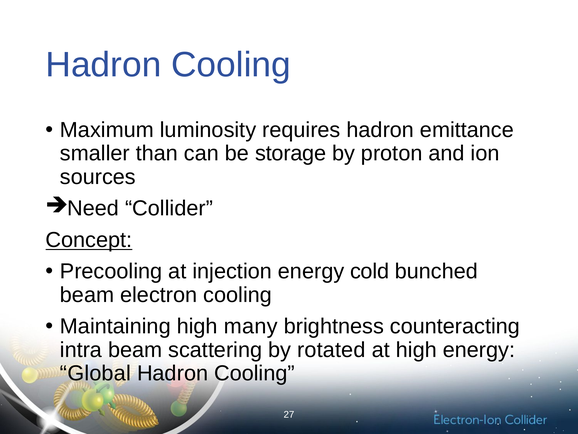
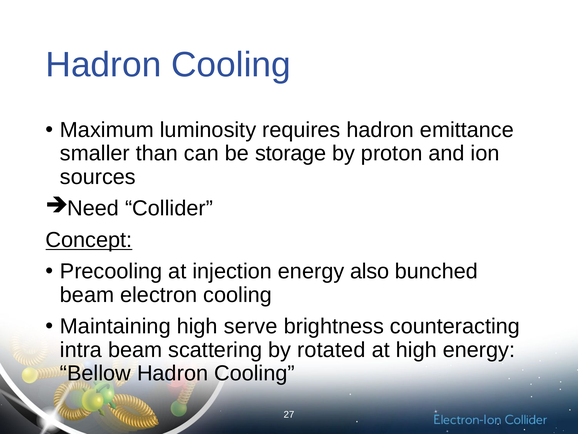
cold: cold -> also (370, 271)
many: many -> serve (251, 326)
Global: Global -> Bellow (95, 373)
